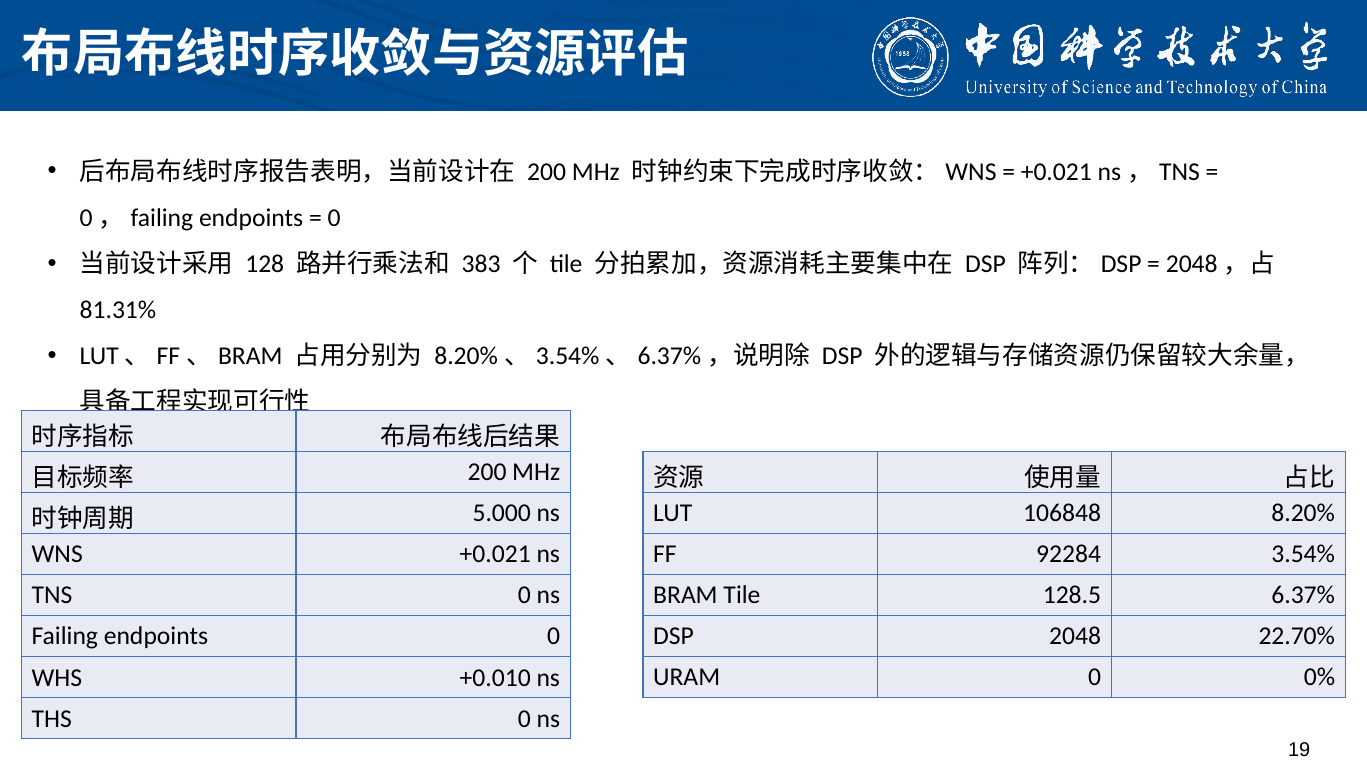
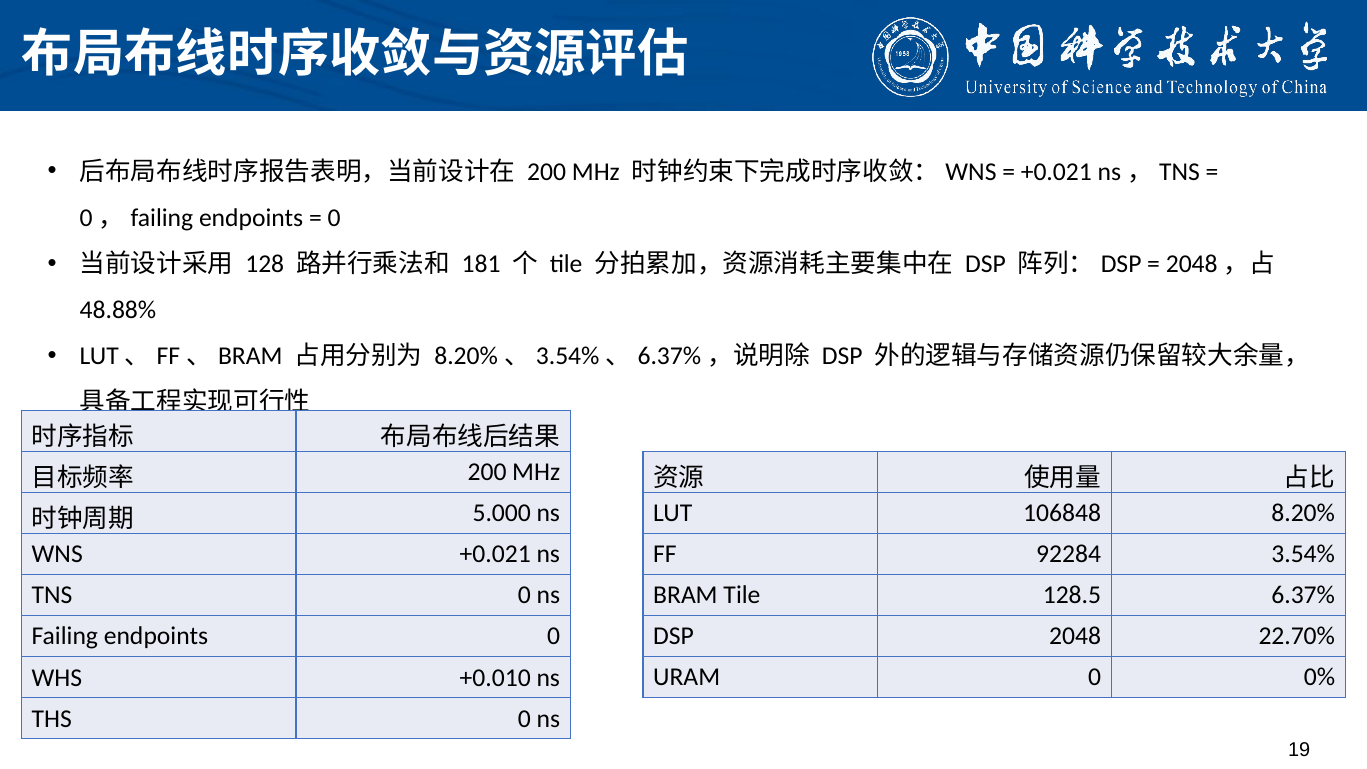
383: 383 -> 181 (481, 264)
81.31%: 81.31% -> 48.88% (118, 310)
